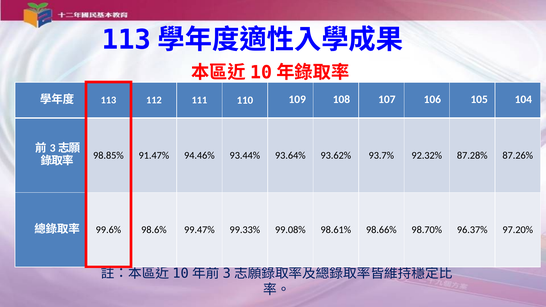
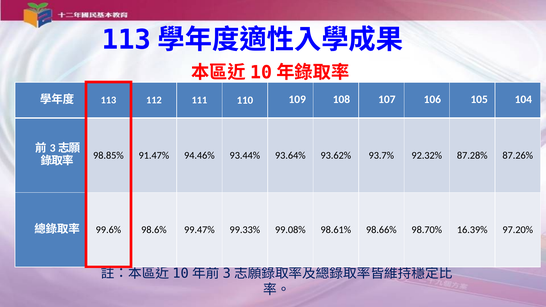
96.37%: 96.37% -> 16.39% (472, 230)
